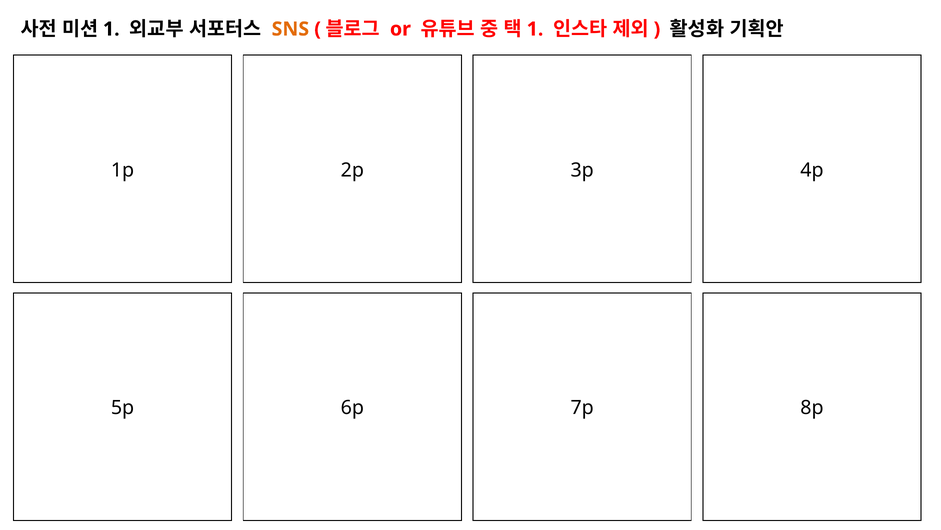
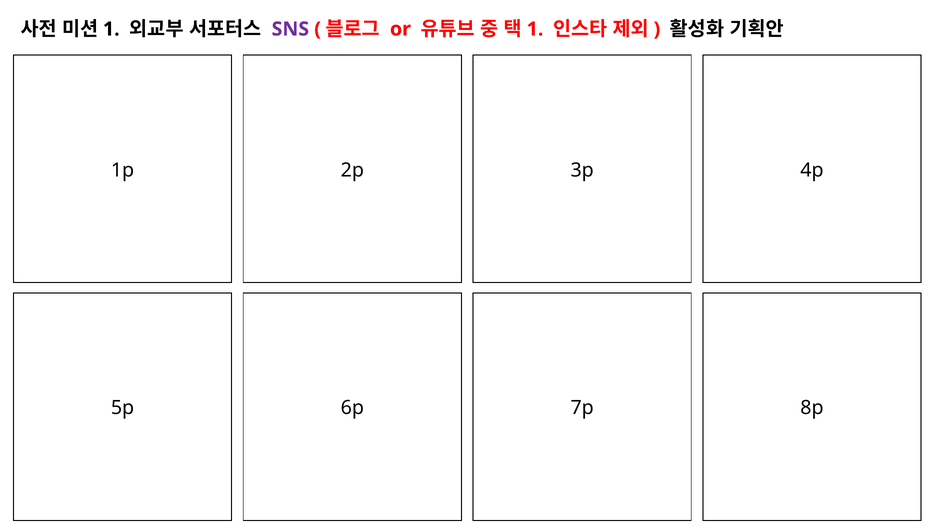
SNS colour: orange -> purple (290, 29)
